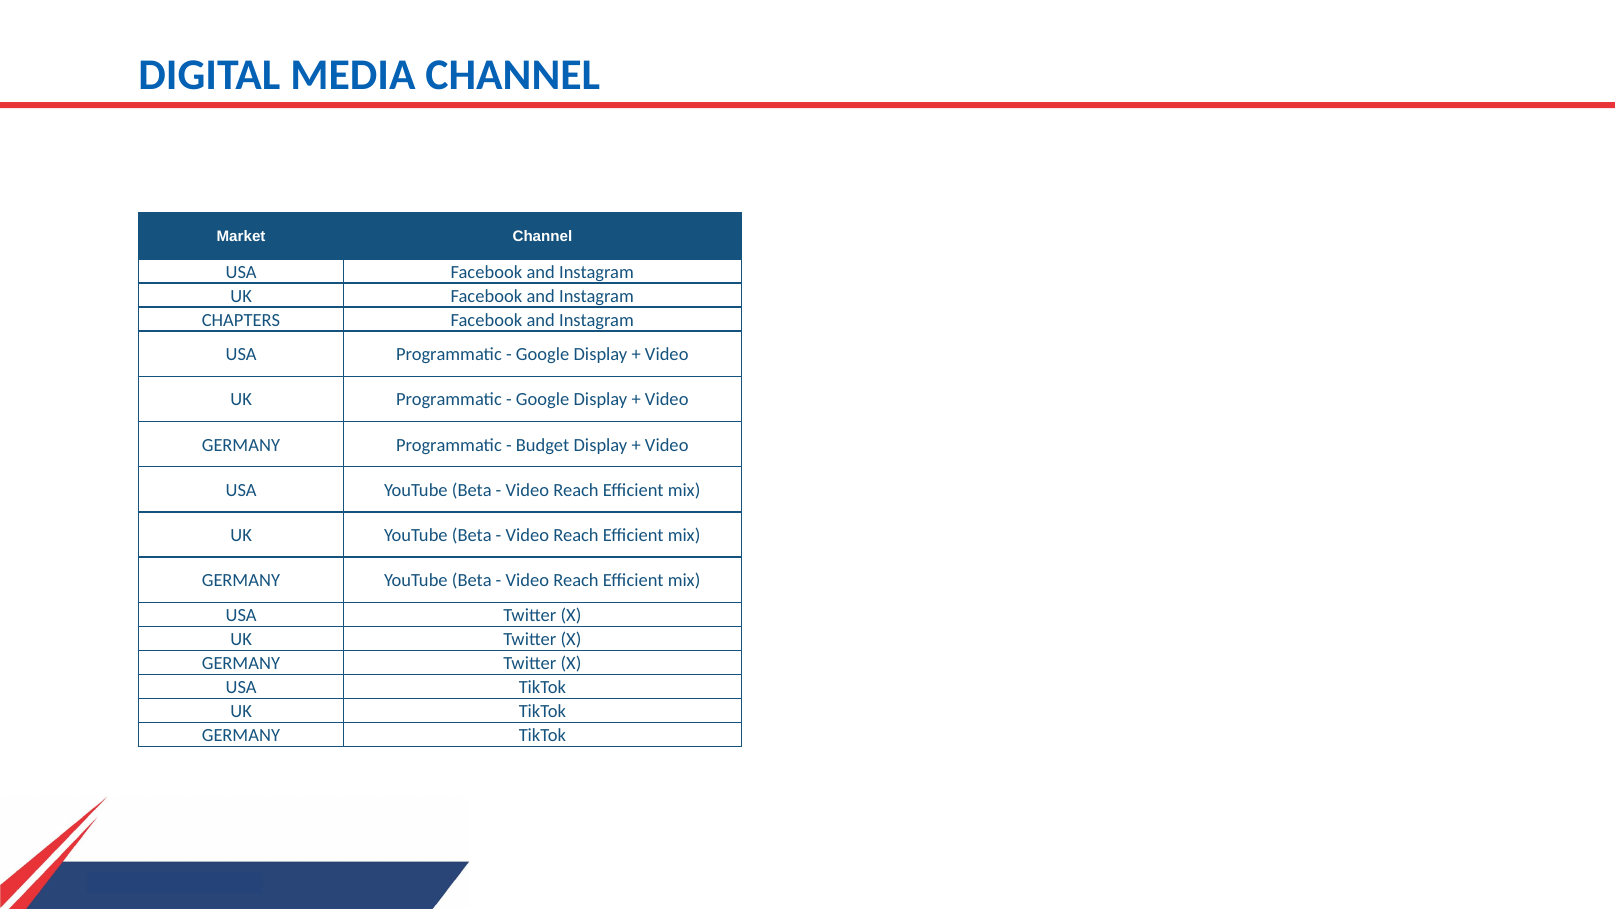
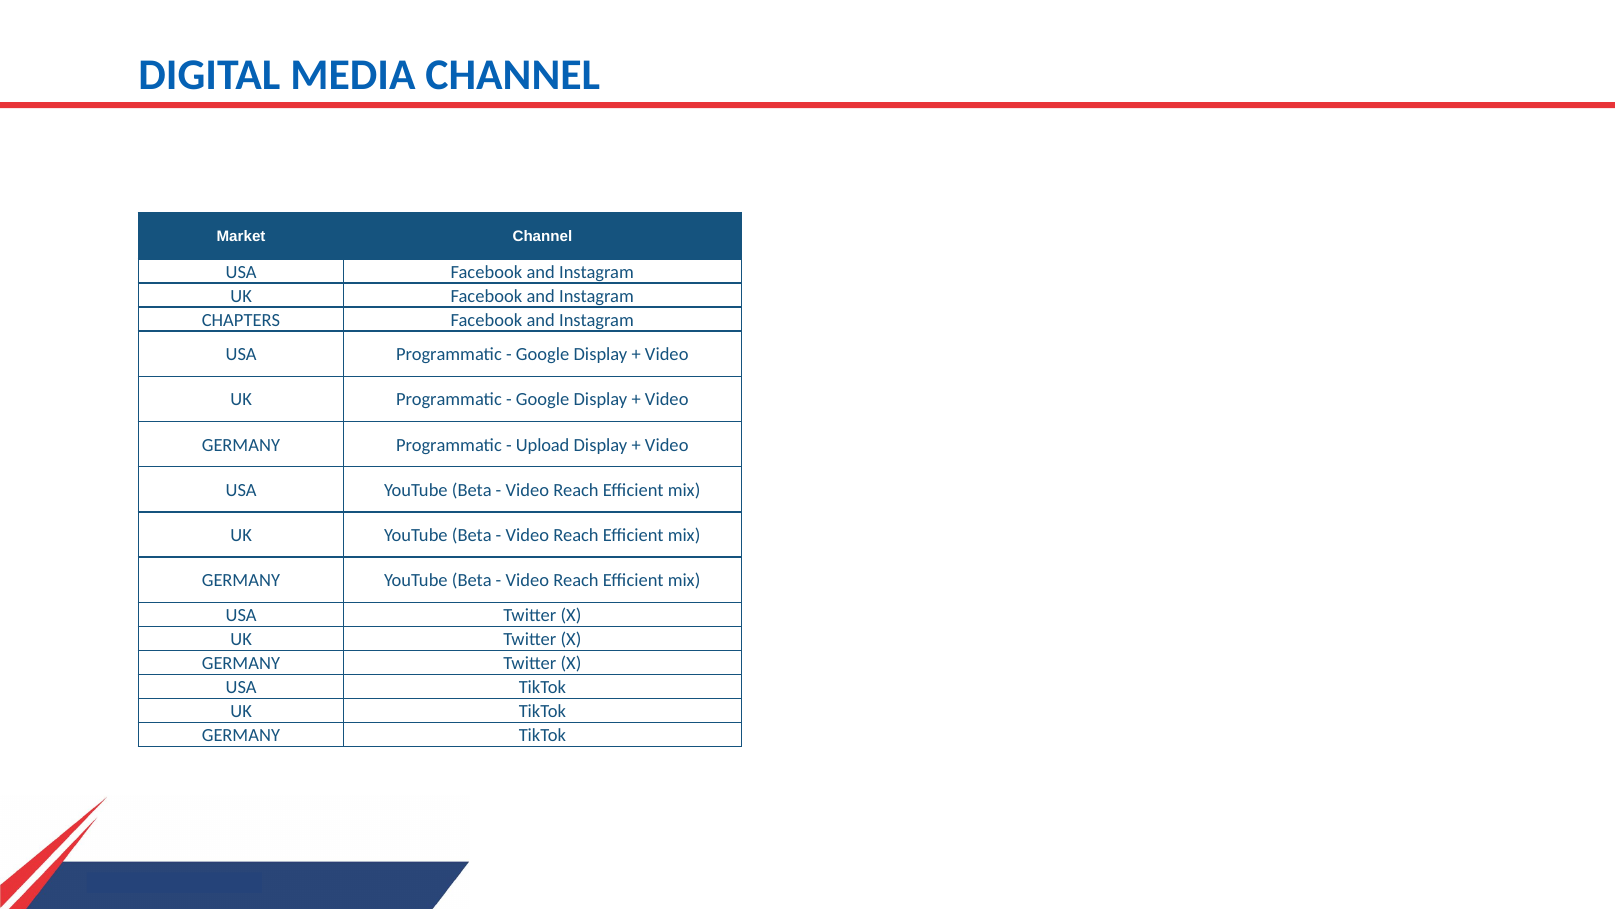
Budget: Budget -> Upload (543, 445)
